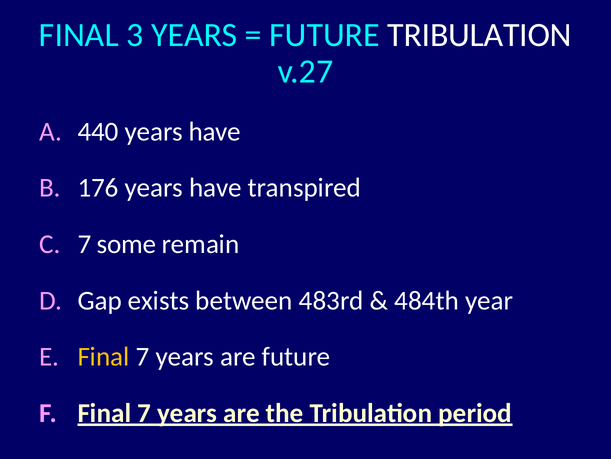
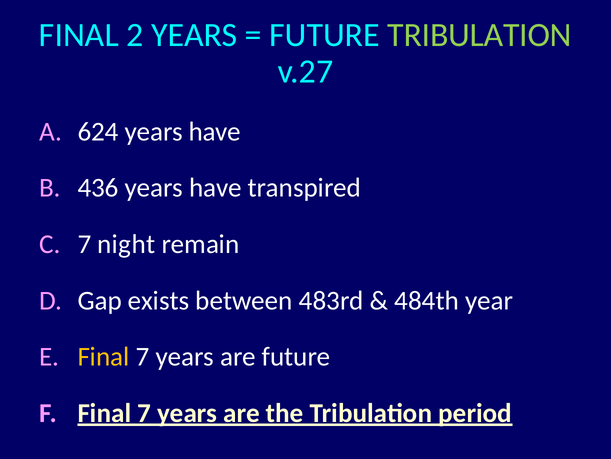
3: 3 -> 2 (135, 35)
TRIBULATION colour: white -> light green (480, 35)
440: 440 -> 624 (98, 131)
176: 176 -> 436 (98, 188)
some: some -> night (126, 244)
